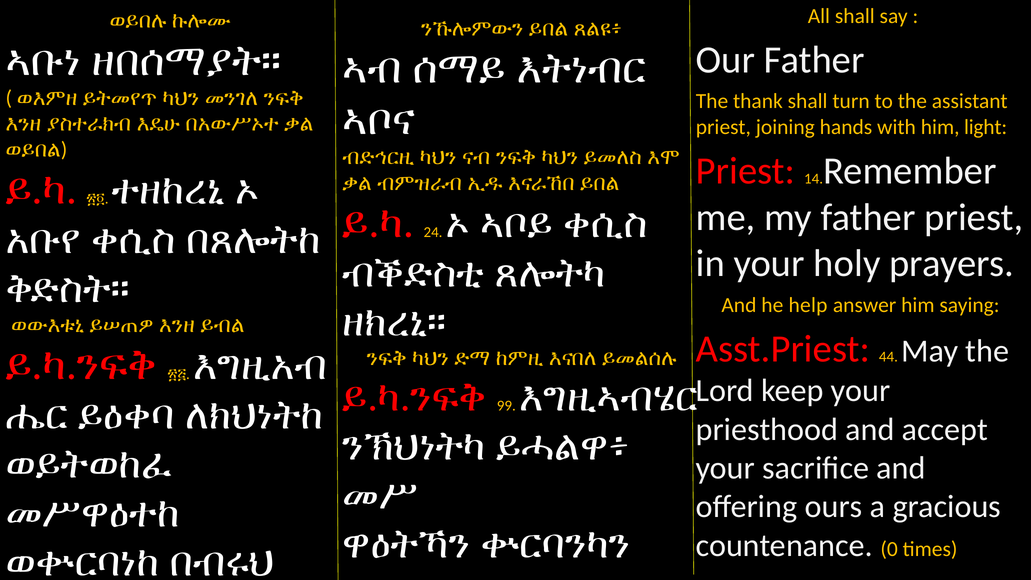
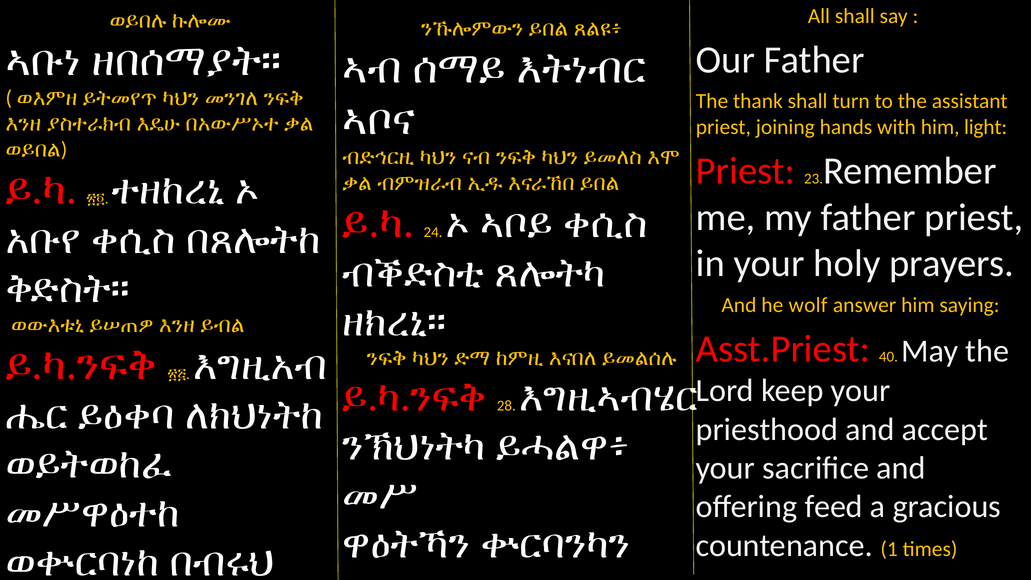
14: 14 -> 23 (814, 179)
help: help -> wolf (808, 305)
44: 44 -> 40 (888, 357)
99: 99 -> 28 (506, 406)
ours: ours -> feed (834, 507)
0: 0 -> 1 (889, 549)
